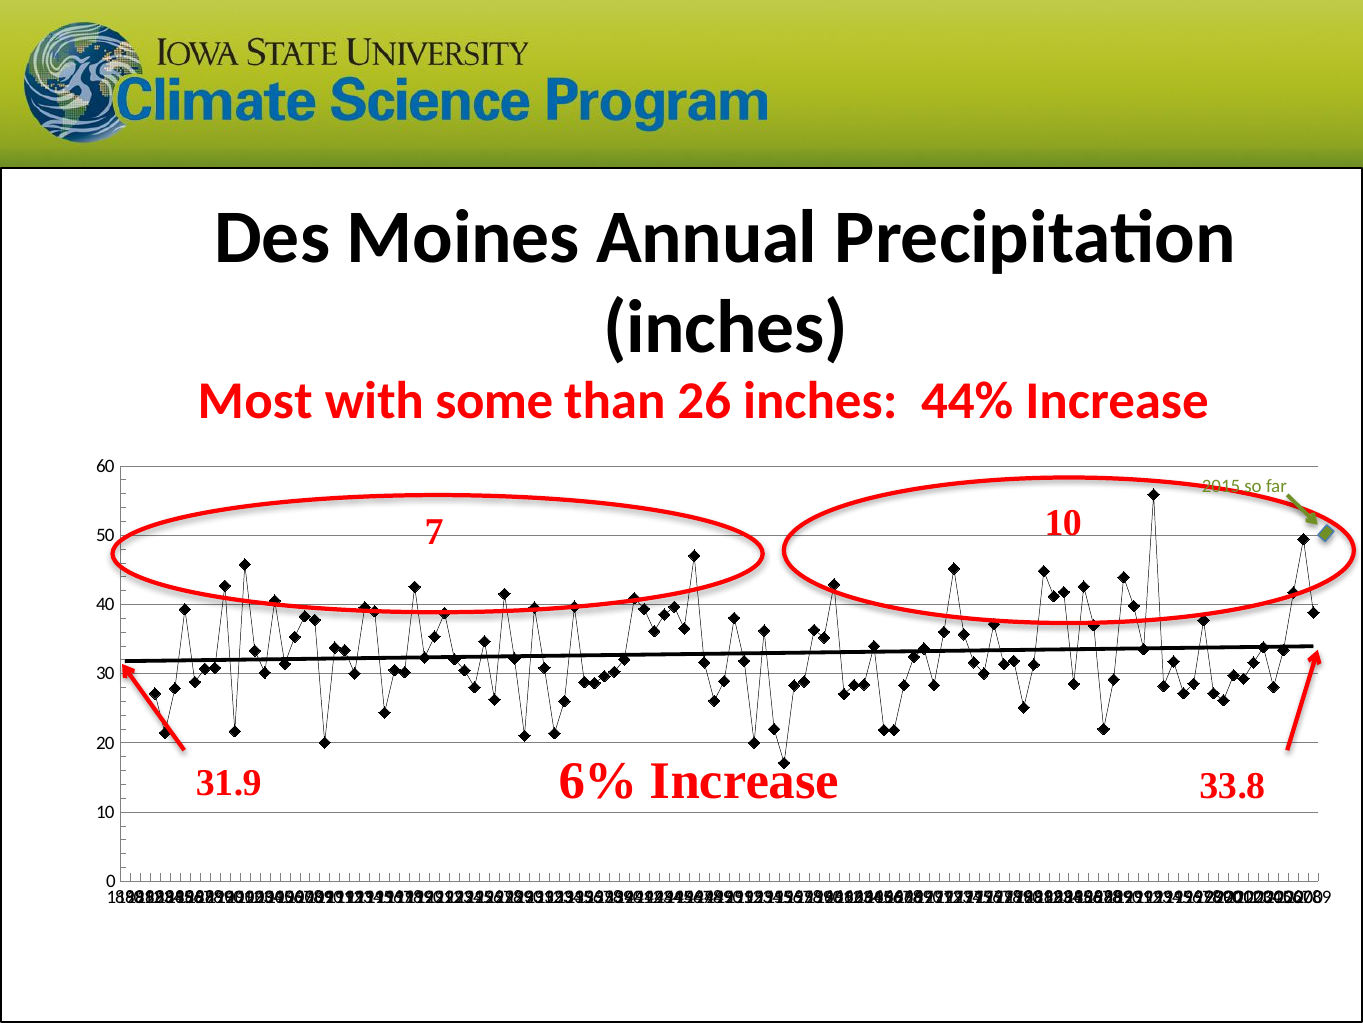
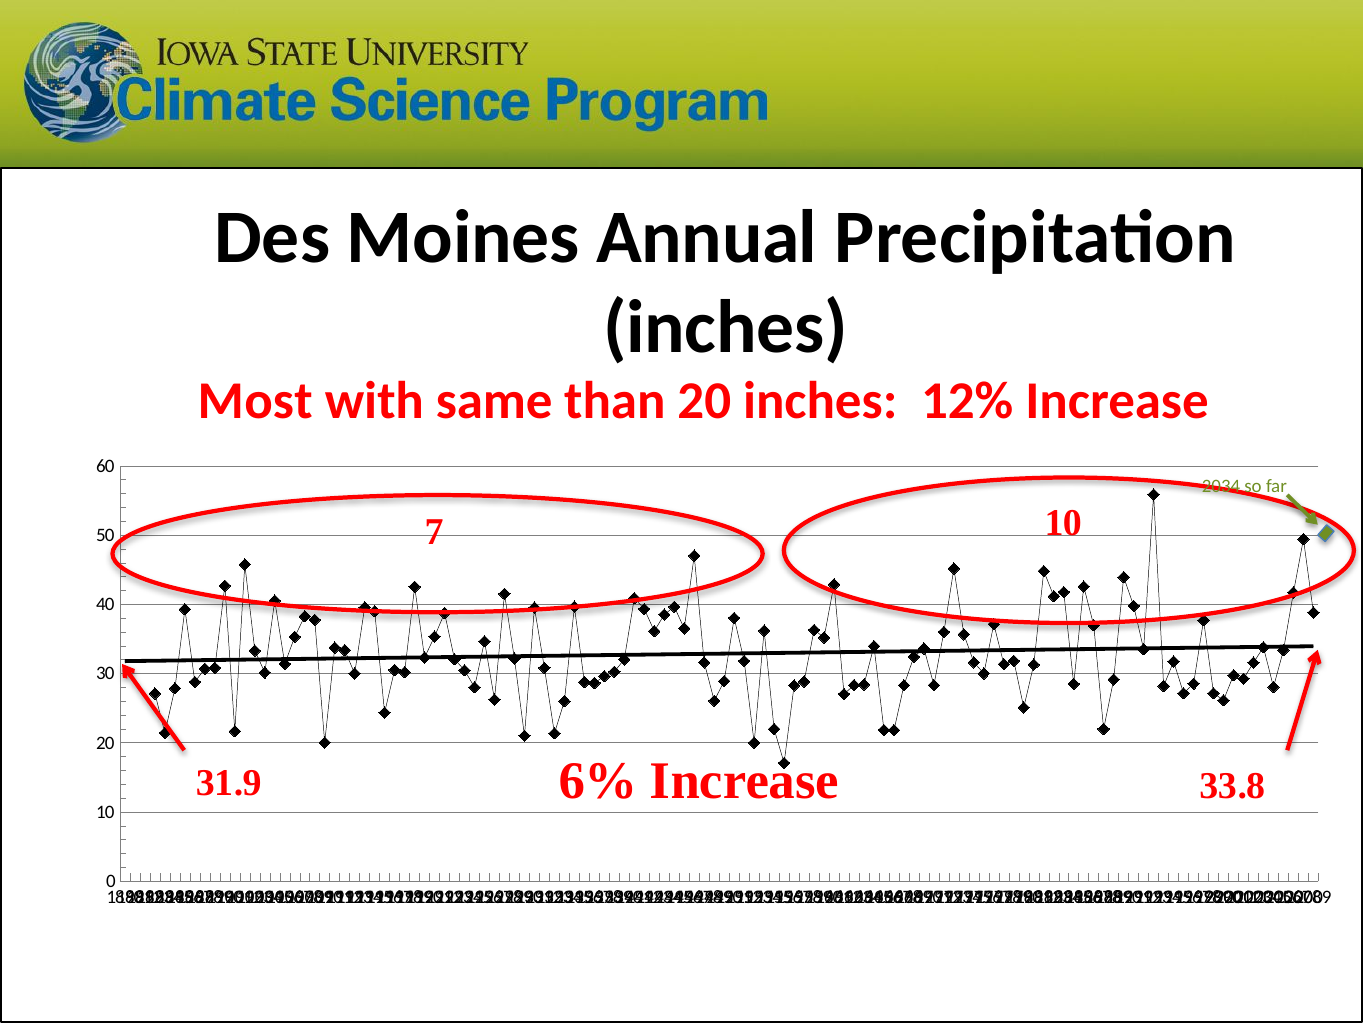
some: some -> same (494, 401)
than 26: 26 -> 20 (704, 401)
44%: 44% -> 12% (967, 401)
2015: 2015 -> 2034 (1221, 486)
